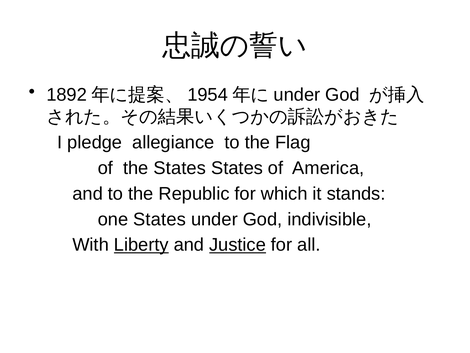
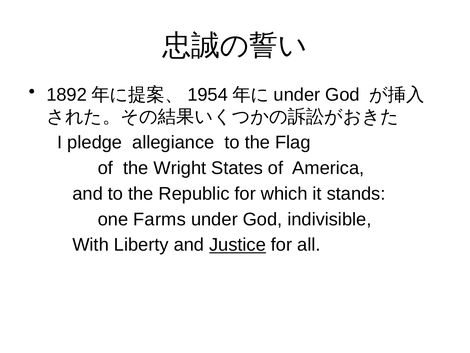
the States: States -> Wright (180, 168)
one States: States -> Farms (160, 219)
Liberty underline: present -> none (141, 245)
